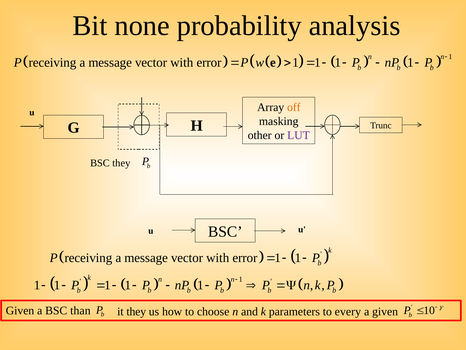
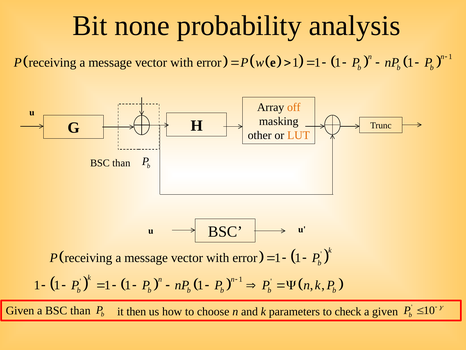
LUT colour: purple -> orange (298, 135)
they: they -> than (121, 163)
it they: they -> then (136, 311)
every: every -> check (348, 311)
